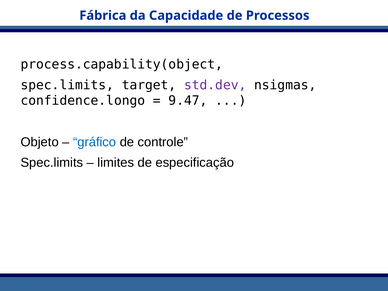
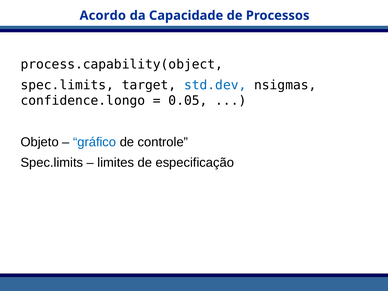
Fábrica: Fábrica -> Acordo (103, 16)
std.dev colour: purple -> blue (215, 85)
9.47: 9.47 -> 0.05 (188, 101)
